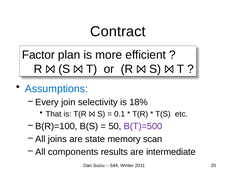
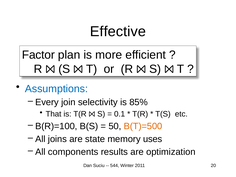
Contract: Contract -> Effective (118, 31)
18%: 18% -> 85% (139, 102)
B(T)=500 colour: purple -> orange (143, 126)
scan: scan -> uses (153, 139)
intermediate: intermediate -> optimization (171, 152)
